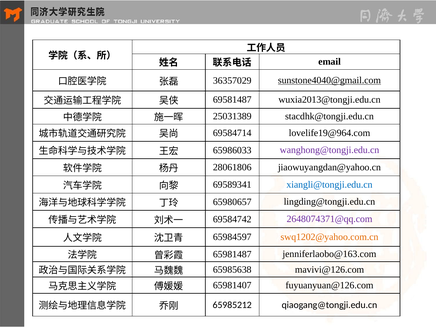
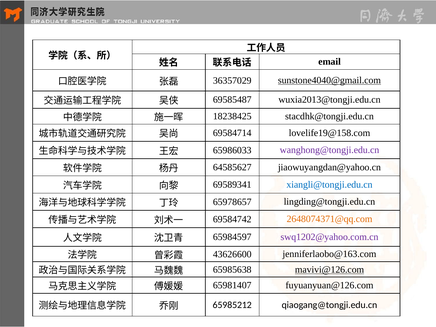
69581487: 69581487 -> 69585487 (232, 100)
25031389: 25031389 -> 18238425 (232, 116)
lovelife19@964.com: lovelife19@964.com -> lovelife19@158.com (329, 133)
28061806: 28061806 -> 64585627 (232, 167)
65980657: 65980657 -> 65978657 (232, 202)
2648074371@qq.com colour: purple -> orange (330, 219)
swq1202@yahoo.com.cn colour: orange -> purple (329, 237)
65981487: 65981487 -> 43626600 (232, 254)
mavivi@126.com underline: none -> present (330, 270)
